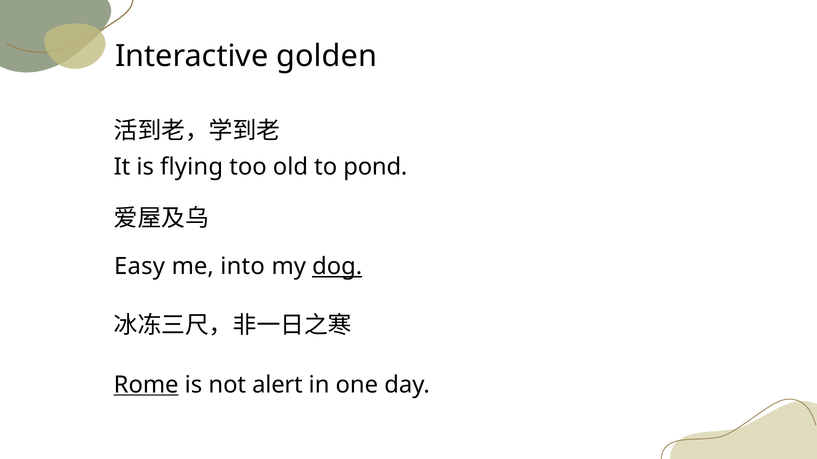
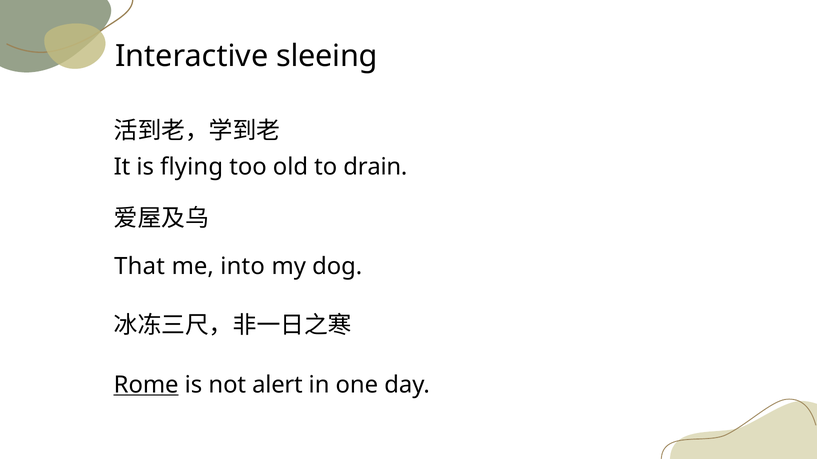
golden: golden -> sleeing (327, 56)
pond: pond -> drain (375, 167)
Easy: Easy -> That (140, 267)
dog underline: present -> none (337, 267)
